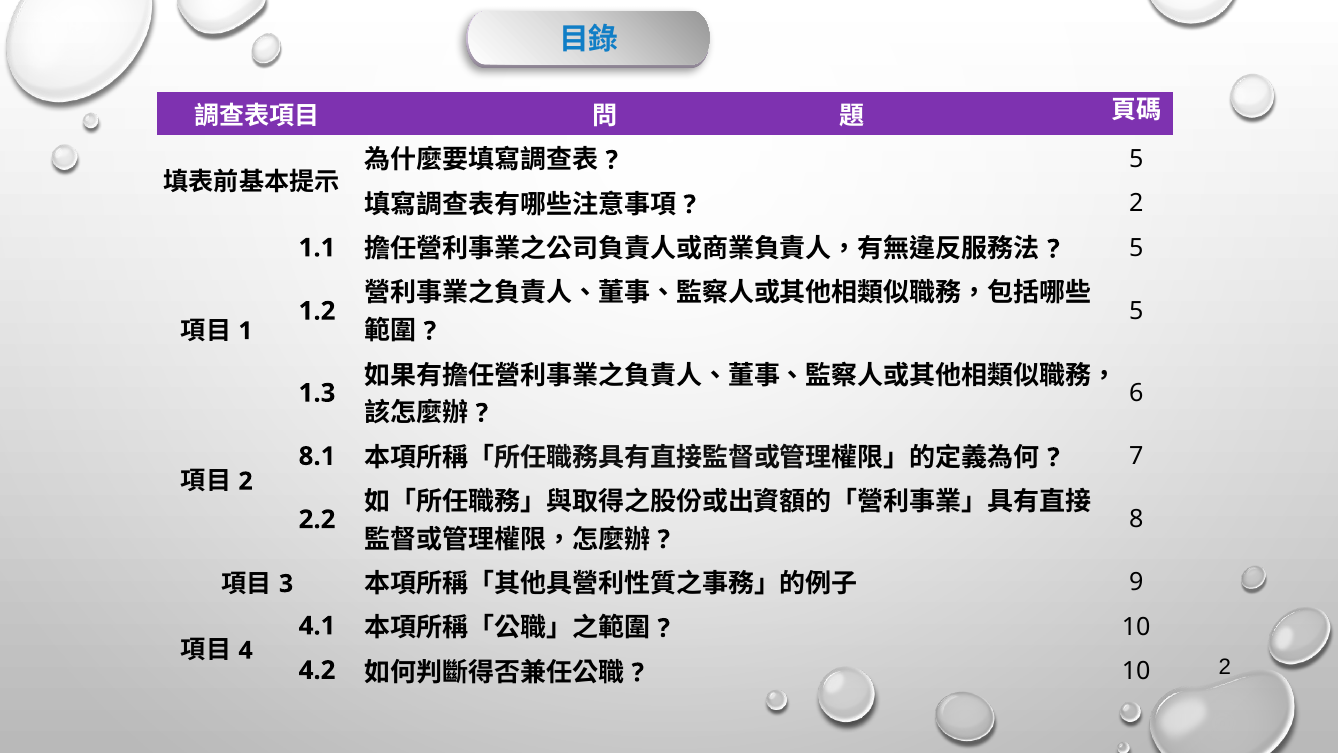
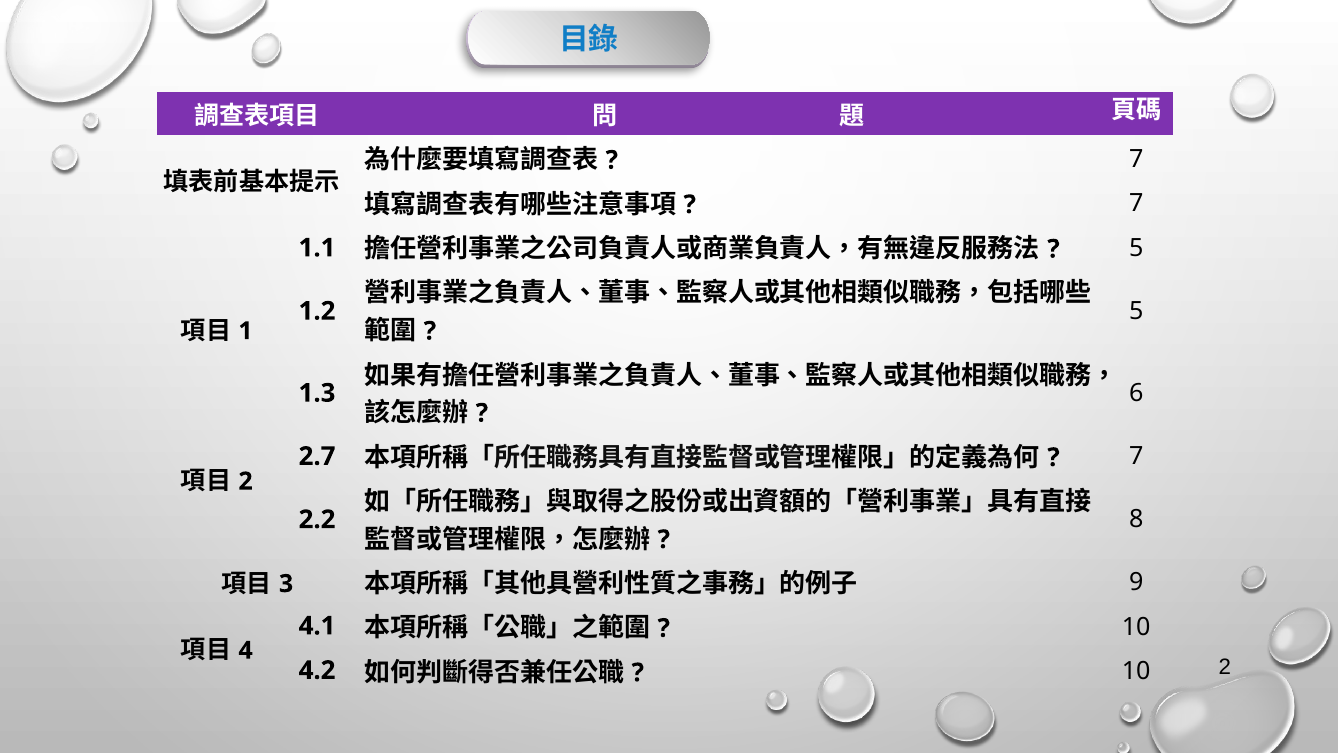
5: 5 -> 7 (1136, 159)
2: 2 -> 7 (1136, 203)
8.1: 8.1 -> 2.7 (317, 456)
